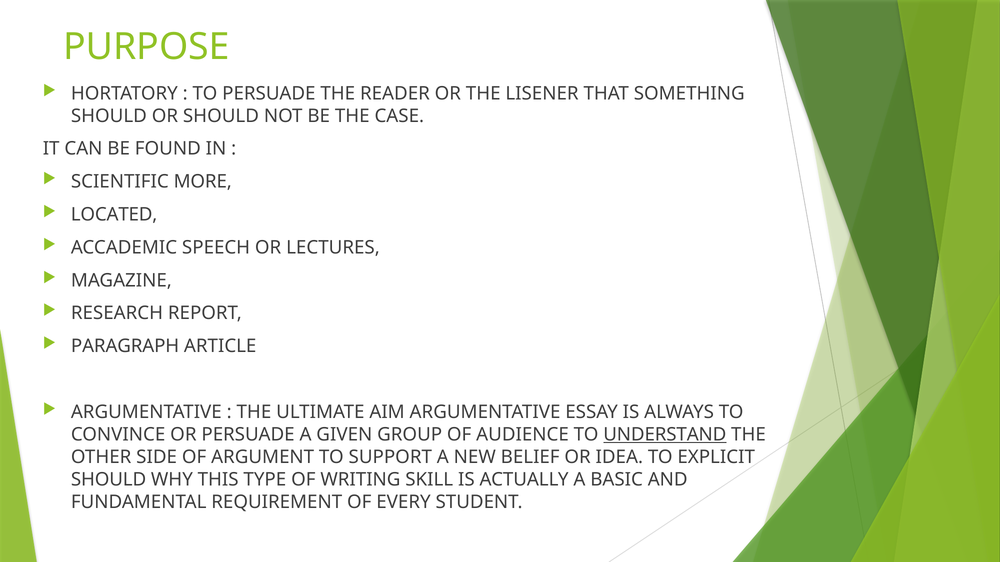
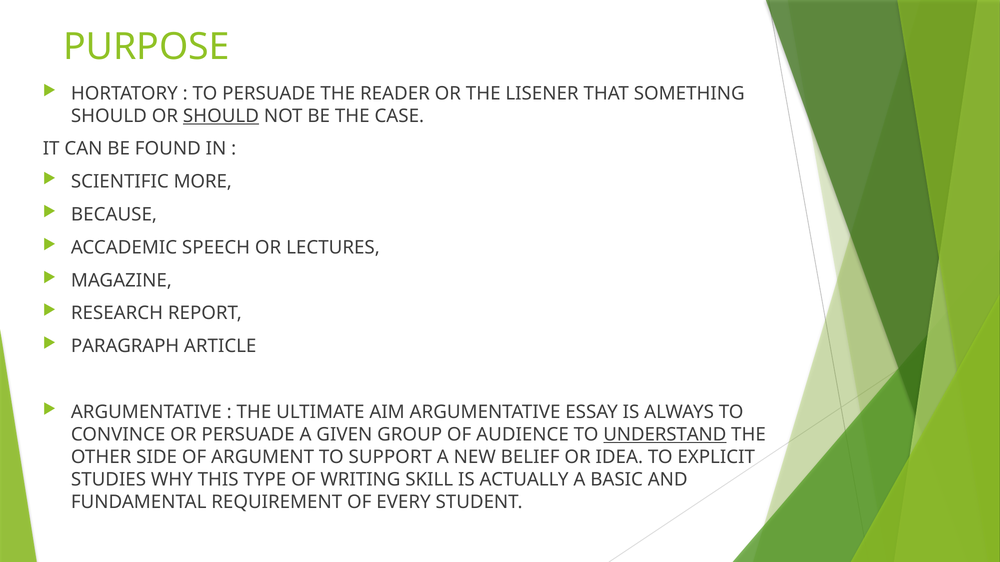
SHOULD underline: none -> present (221, 116)
LOCATED: LOCATED -> BECAUSE (114, 215)
SHOULD: SHOULD -> STUDIES (109, 480)
